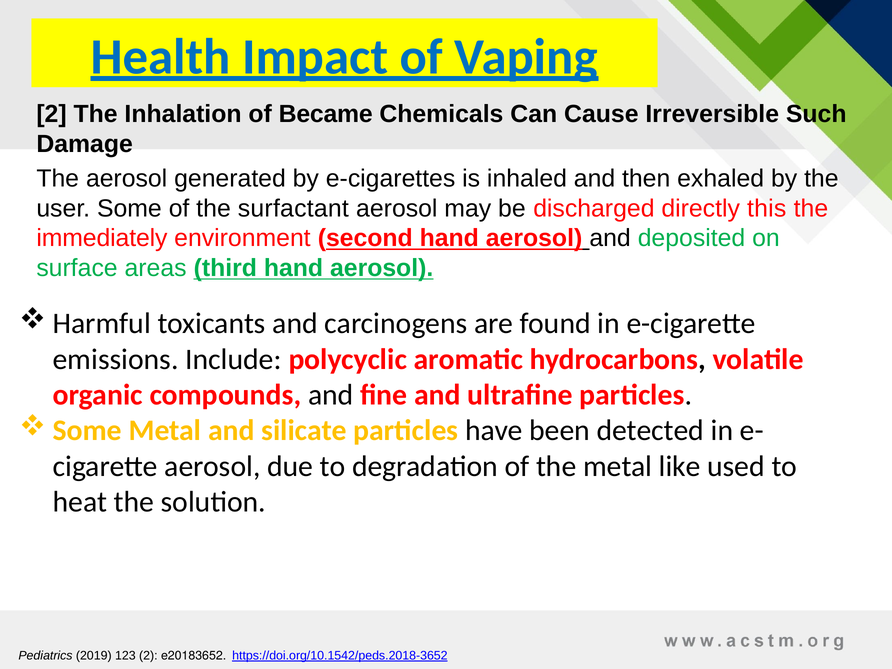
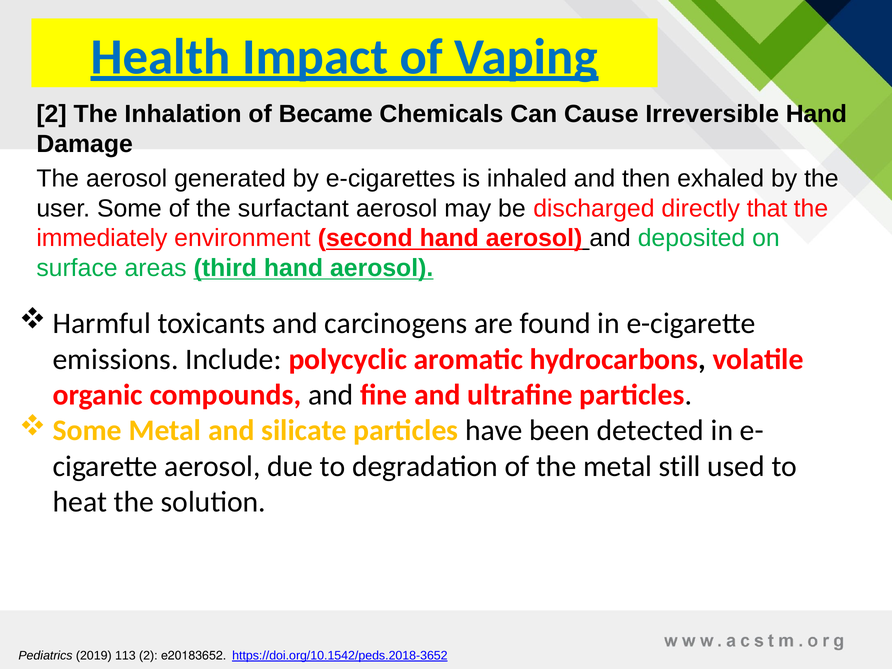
Irreversible Such: Such -> Hand (816, 114)
this: this -> that (767, 208)
like: like -> still (680, 466)
123: 123 -> 113 (125, 656)
